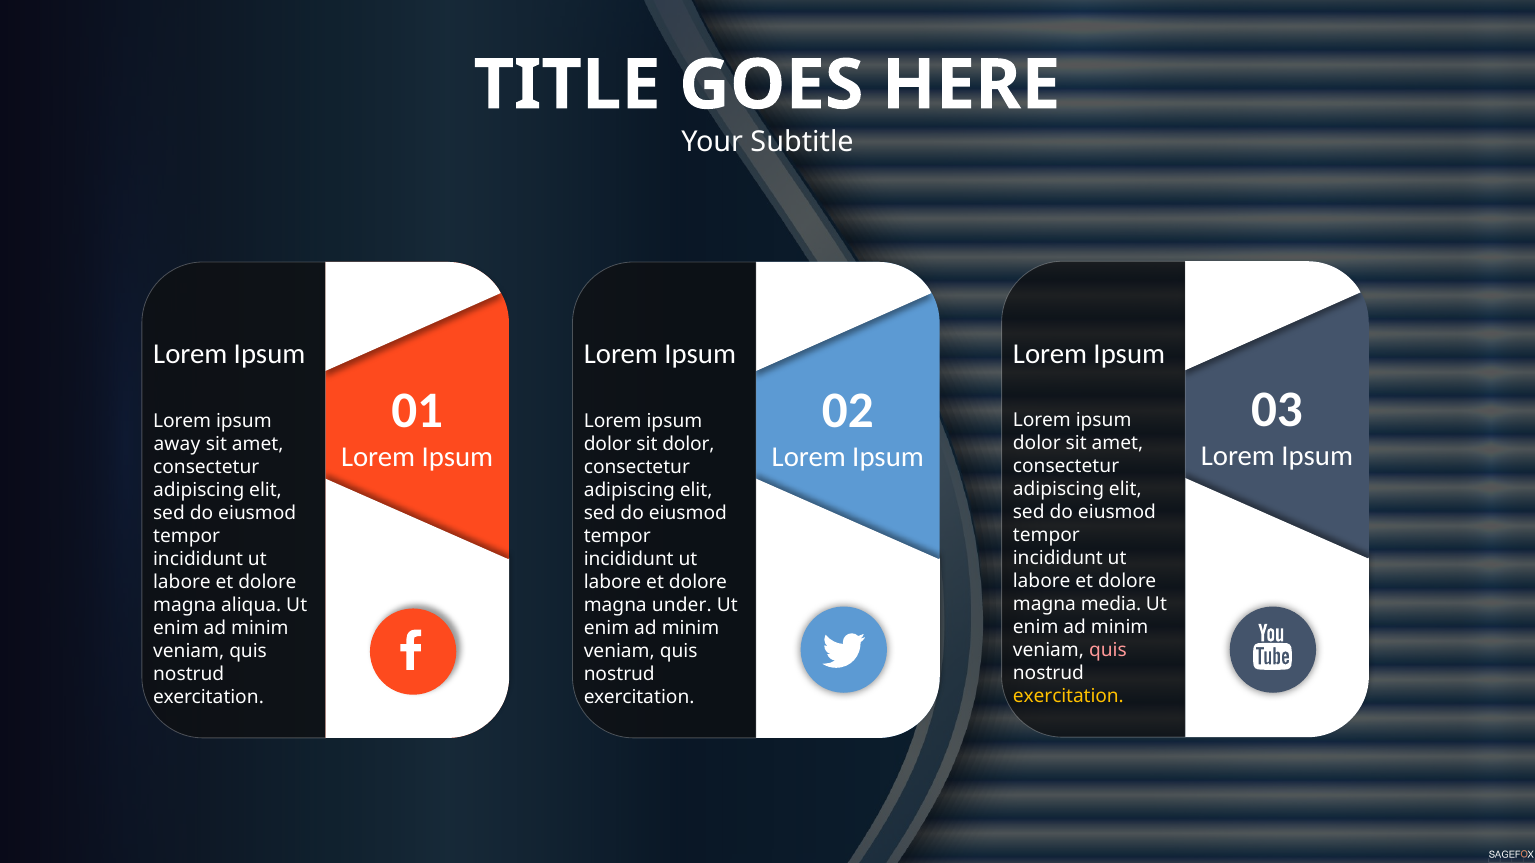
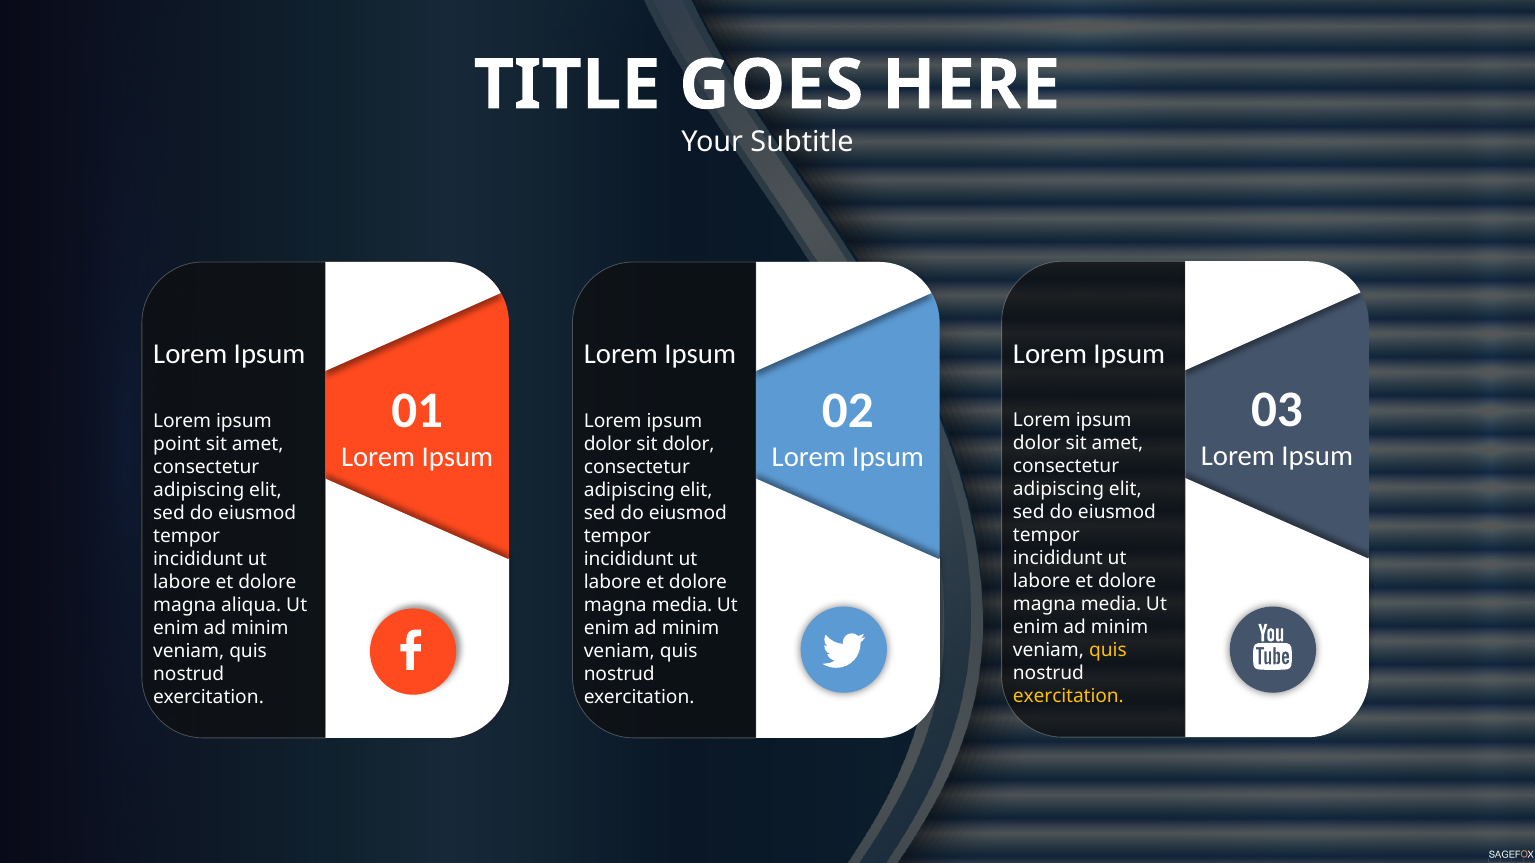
away: away -> point (177, 444)
under: under -> media (682, 605)
quis colour: pink -> yellow (1108, 651)
